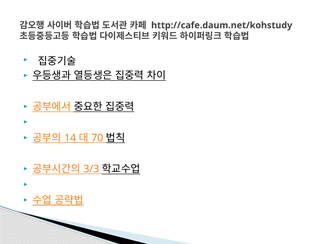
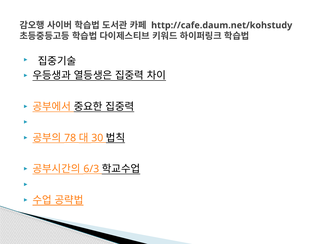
14: 14 -> 78 (70, 138)
70: 70 -> 30 (97, 138)
3/3: 3/3 -> 6/3 (91, 169)
